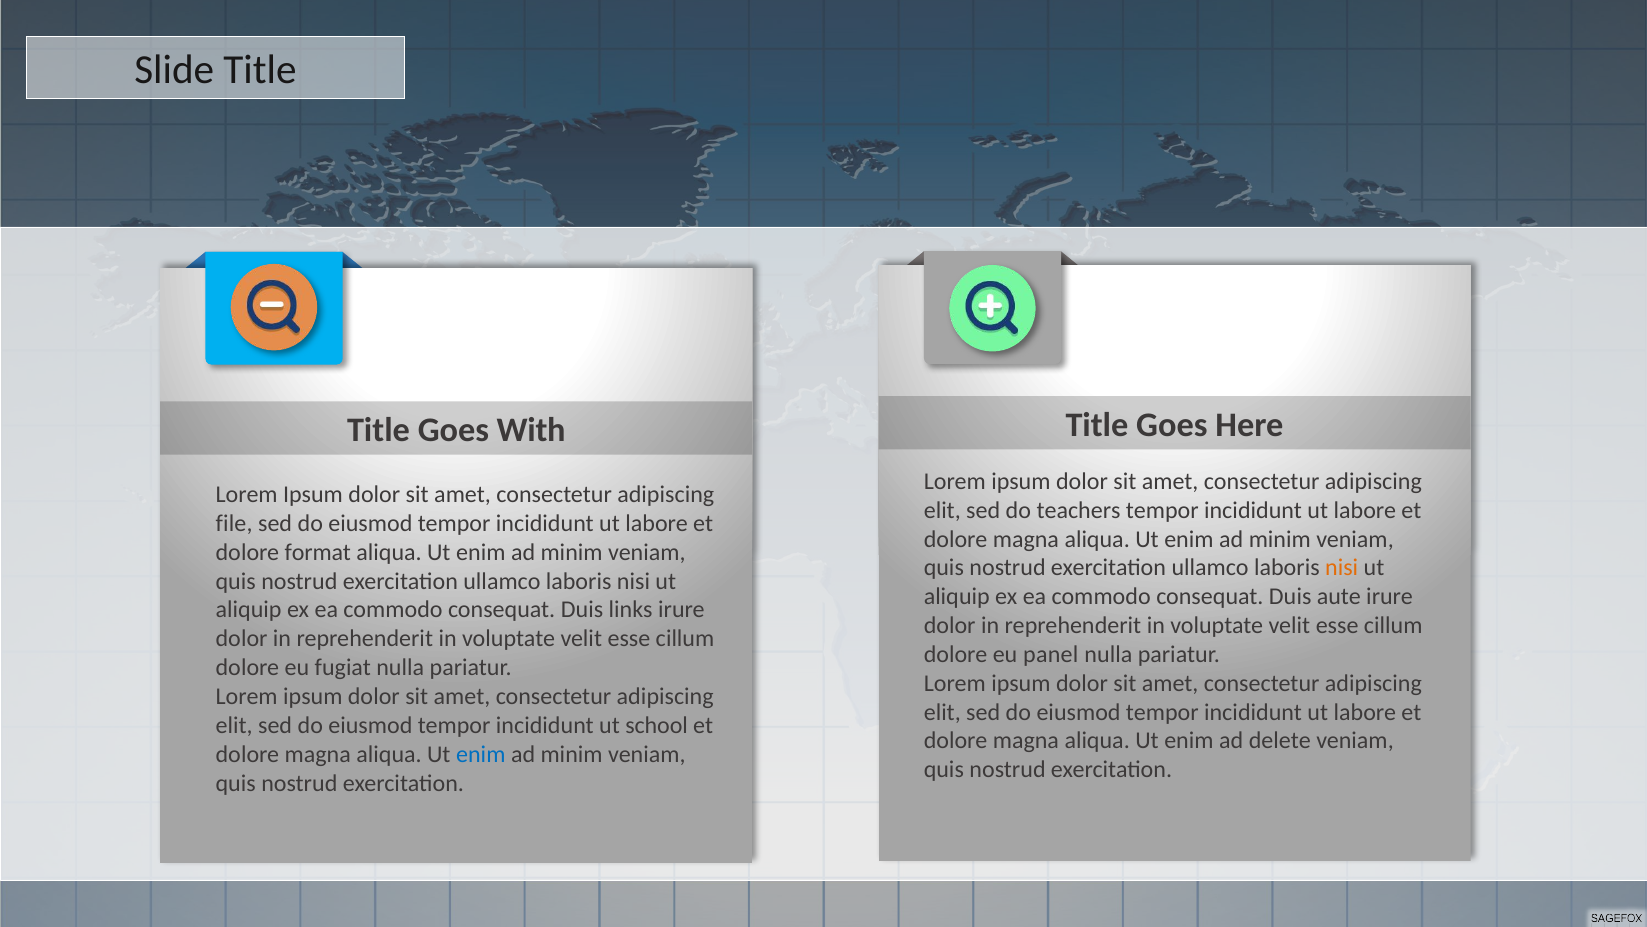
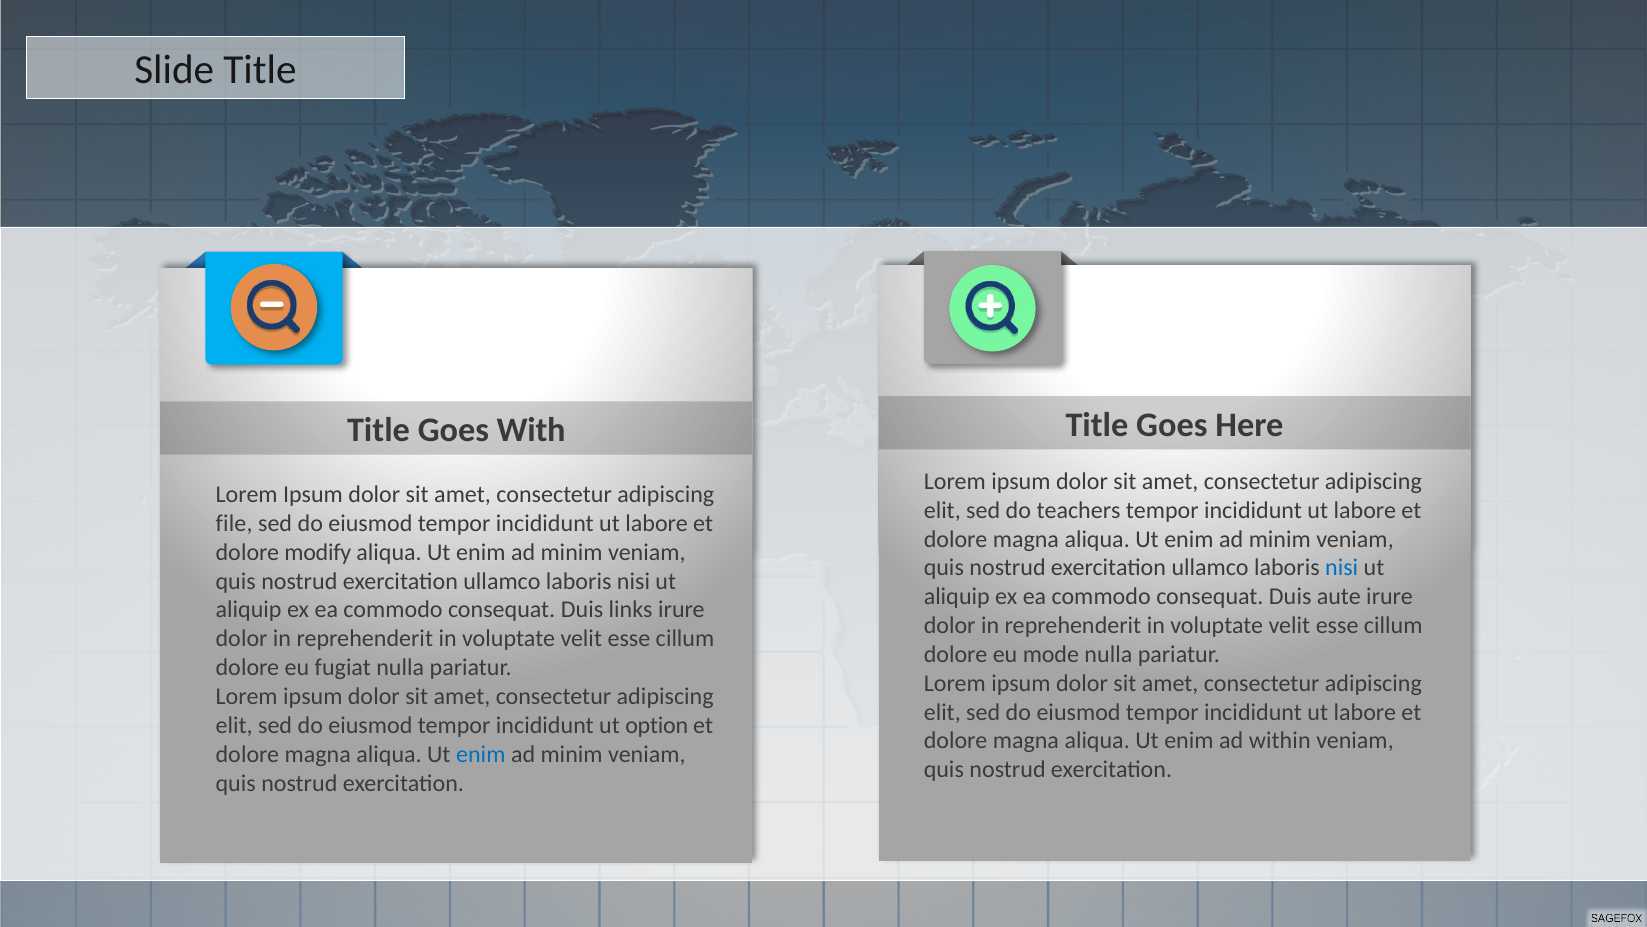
format: format -> modify (318, 552)
nisi colour: orange -> blue (1342, 568)
panel: panel -> mode (1051, 654)
school: school -> option (657, 725)
delete: delete -> within (1280, 741)
